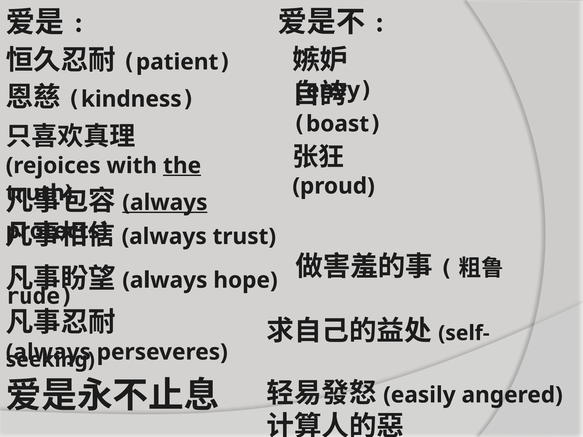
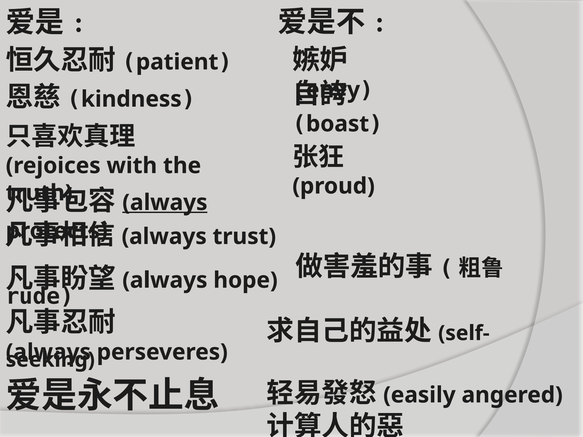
the underline: present -> none (182, 166)
